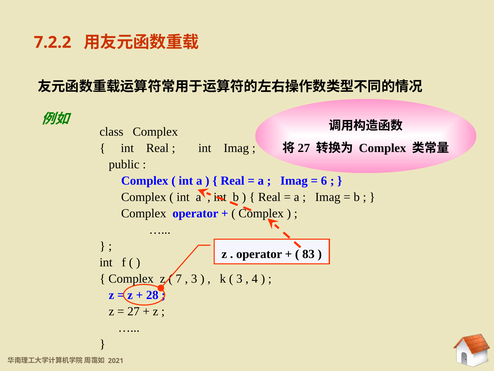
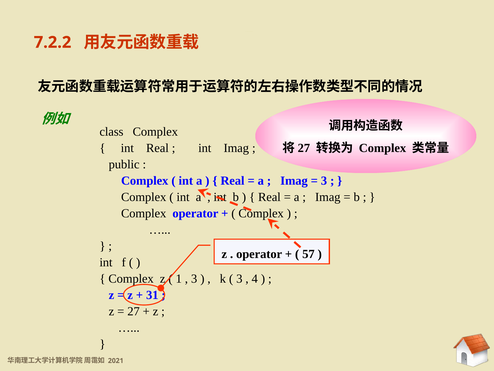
6: 6 -> 3 (324, 180)
83: 83 -> 57 (308, 254)
7: 7 -> 1 (179, 278)
28: 28 -> 31 (152, 295)
